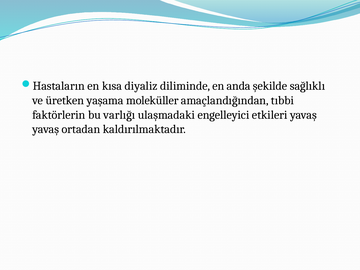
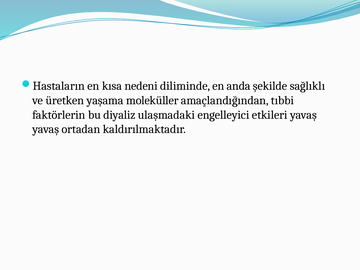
diyaliz: diyaliz -> nedeni (141, 86)
varlığı: varlığı -> diyaliz (119, 115)
